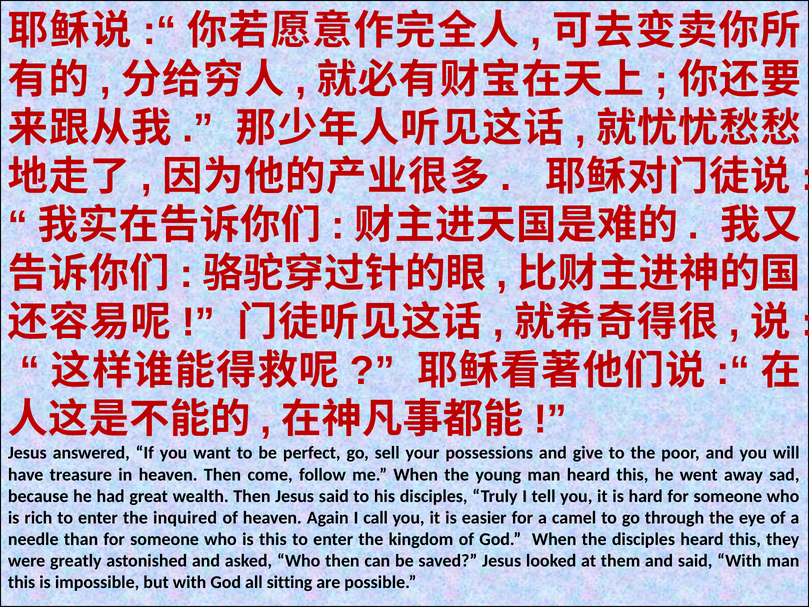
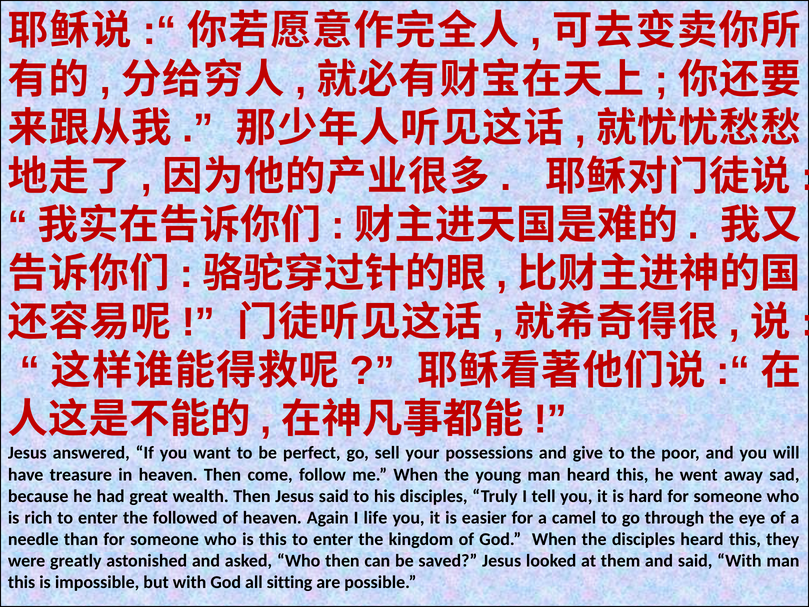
inquired: inquired -> followed (185, 518)
call: call -> life (375, 518)
